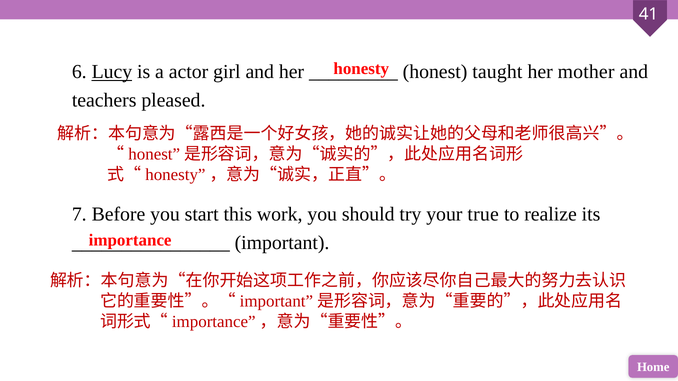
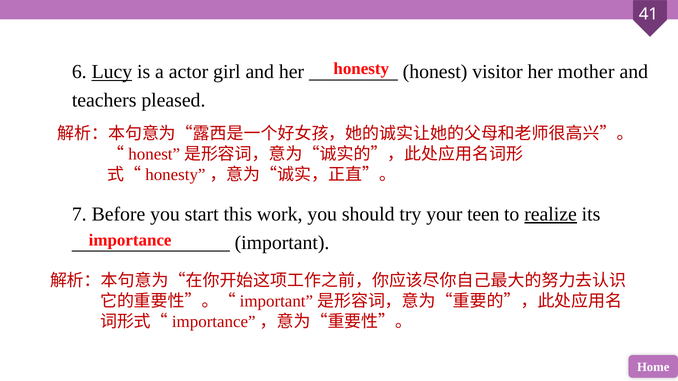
taught: taught -> visitor (497, 72)
true: true -> teen (483, 214)
realize underline: none -> present (551, 214)
